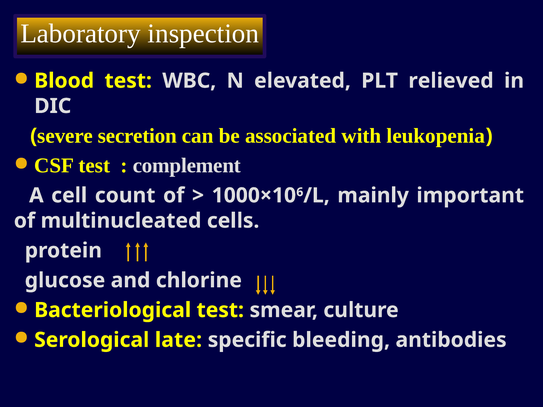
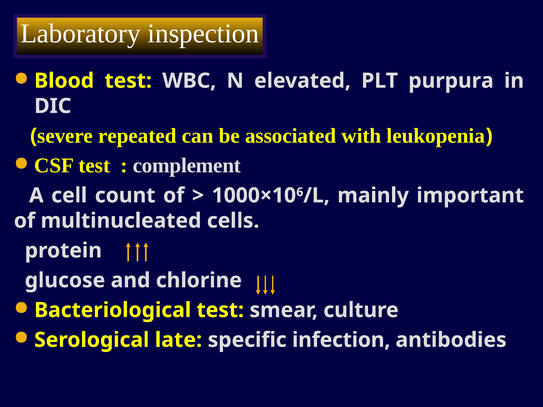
relieved: relieved -> purpura (451, 81)
secretion: secretion -> repeated (137, 136)
bleeding: bleeding -> infection (341, 340)
